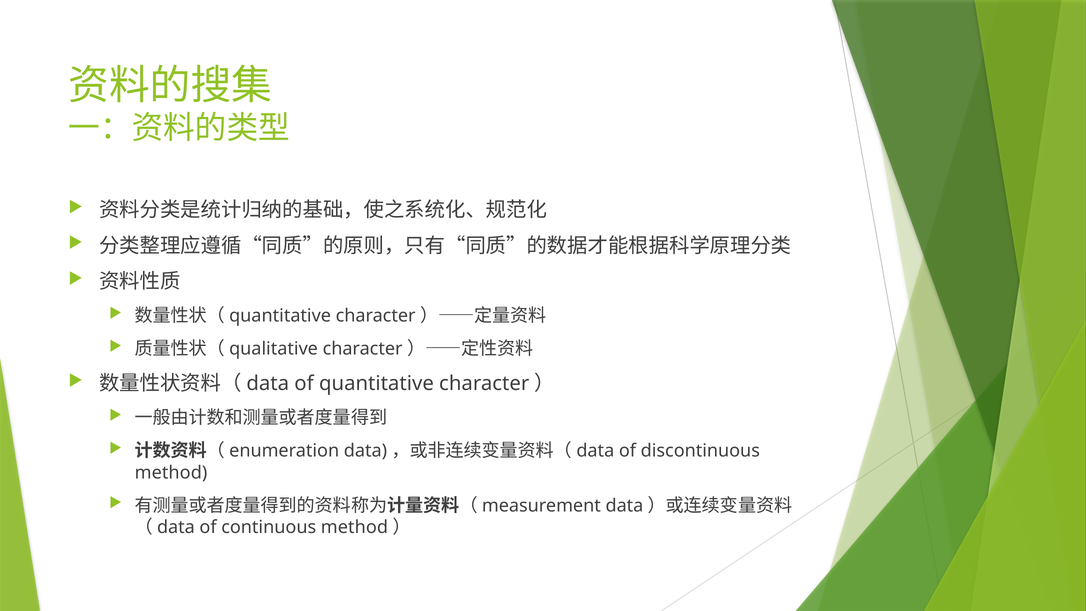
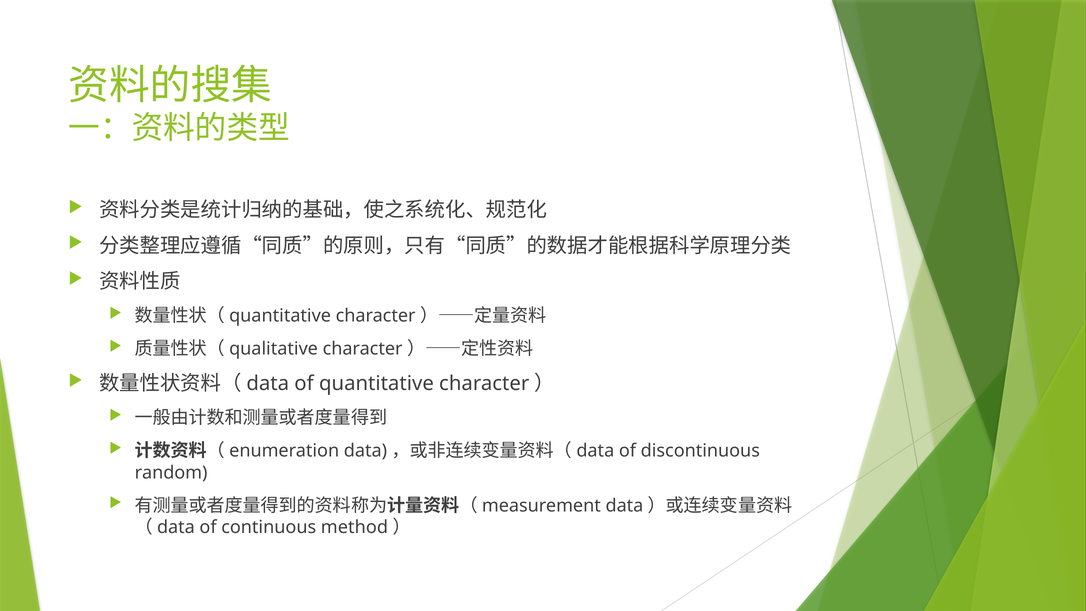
method: method -> random (171, 472)
